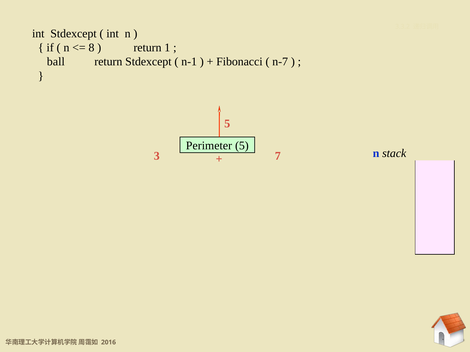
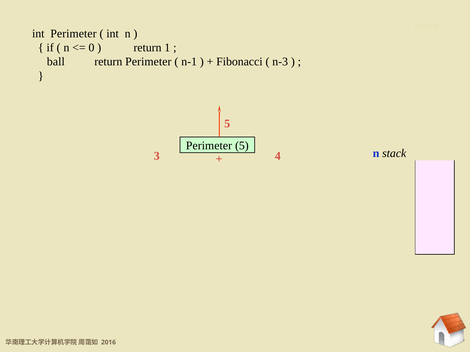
int Stdexcept: Stdexcept -> Perimeter (73, 34)
8: 8 -> 0 (91, 48)
return Stdexcept: Stdexcept -> Perimeter (148, 62)
n-7: n-7 -> n-3 (280, 62)
7: 7 -> 4 (278, 156)
